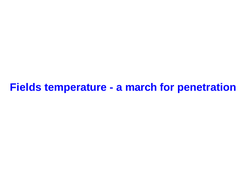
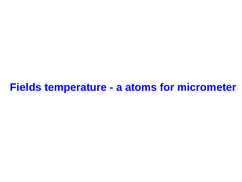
march: march -> atoms (141, 87)
penetration: penetration -> micrometer (207, 87)
